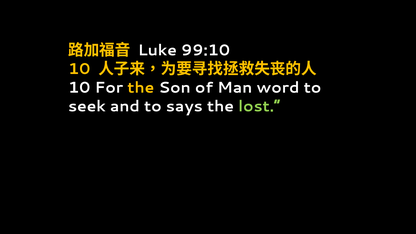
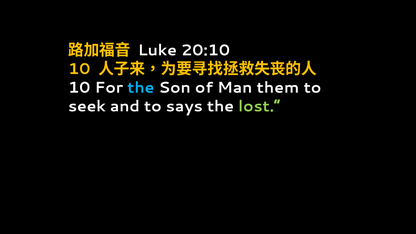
99:10: 99:10 -> 20:10 (206, 50)
the colour: yellow -> light blue (141, 88)
word: word -> them (278, 88)
